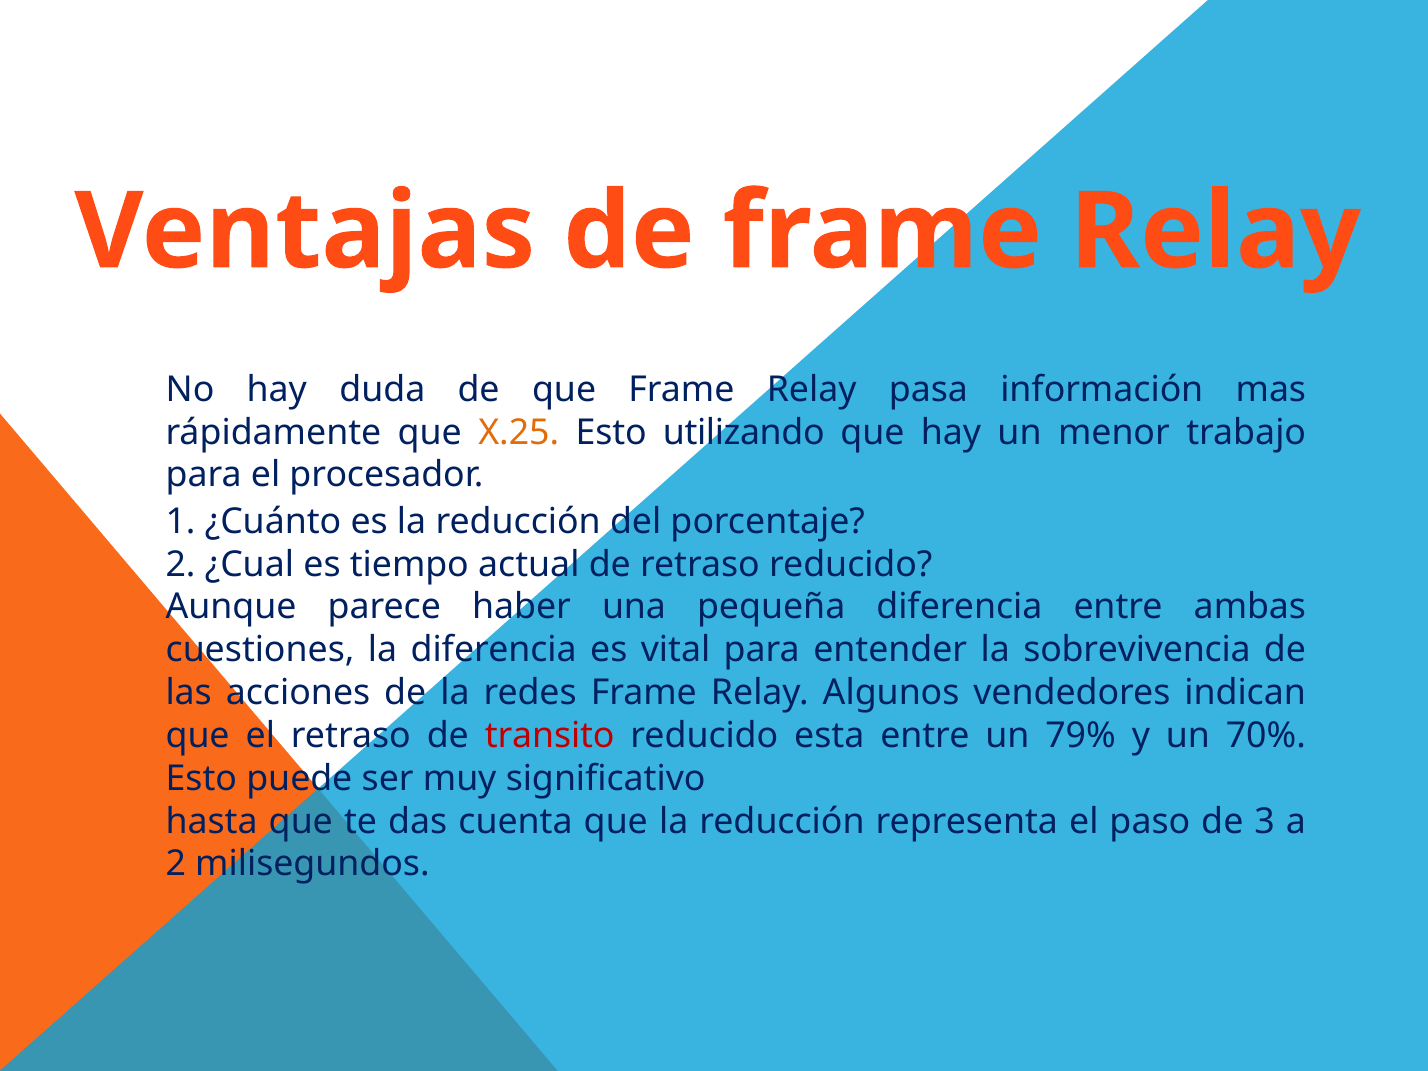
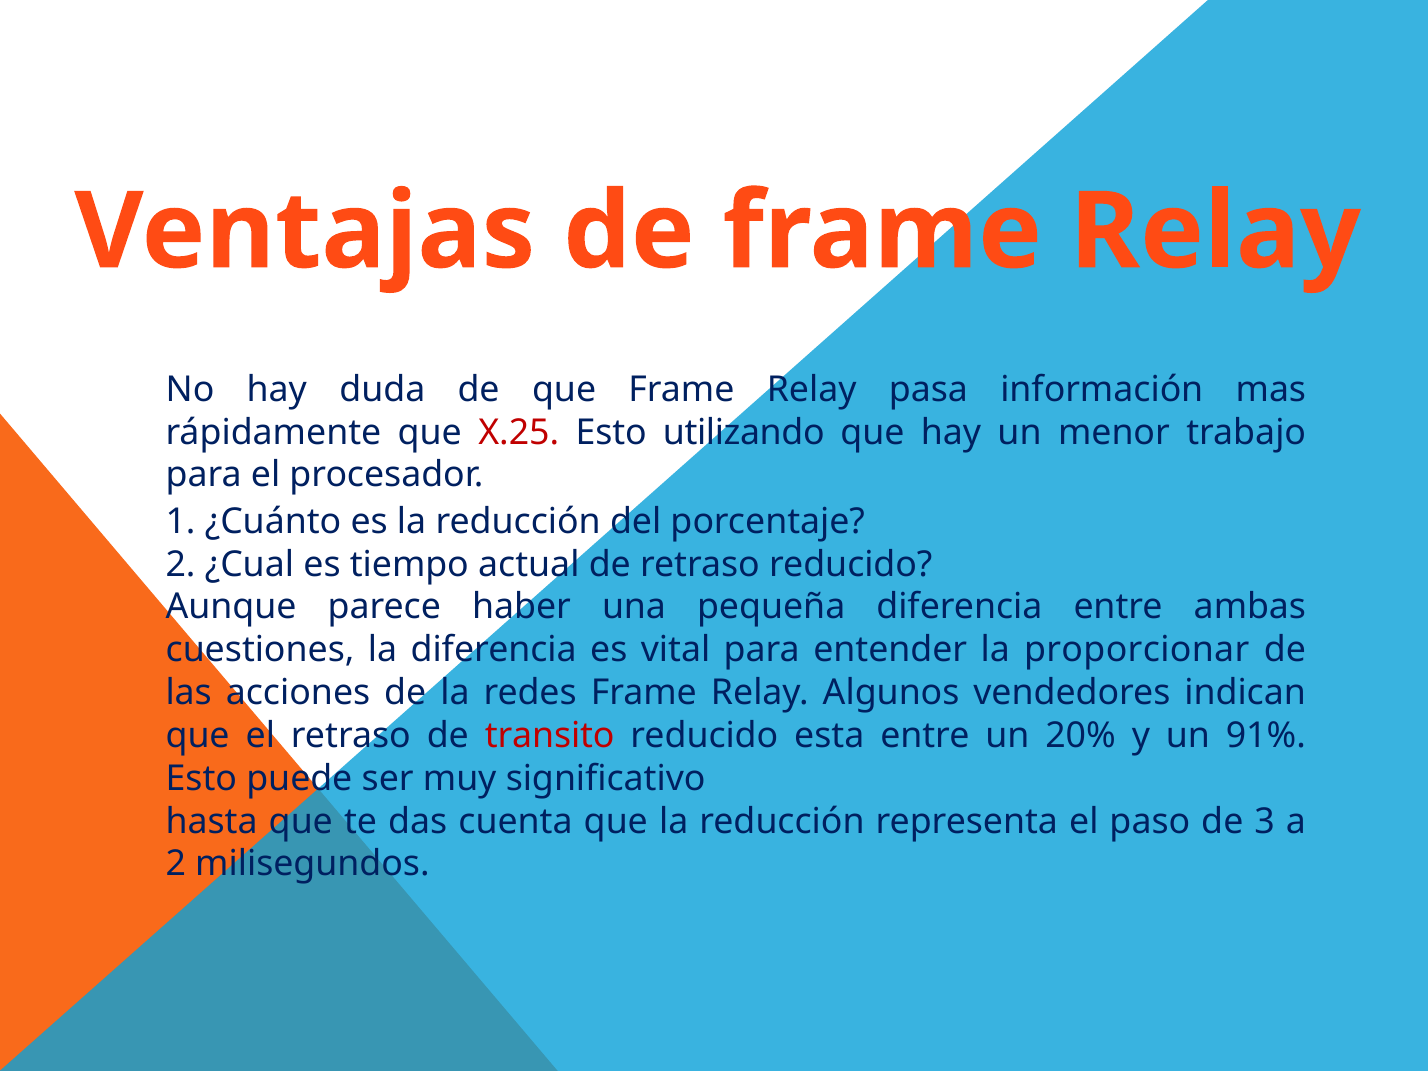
X.25 colour: orange -> red (519, 432)
sobrevivencia: sobrevivencia -> proporcionar (1137, 650)
79%: 79% -> 20% (1081, 736)
70%: 70% -> 91% (1266, 736)
